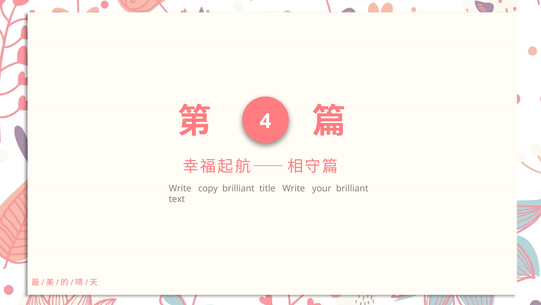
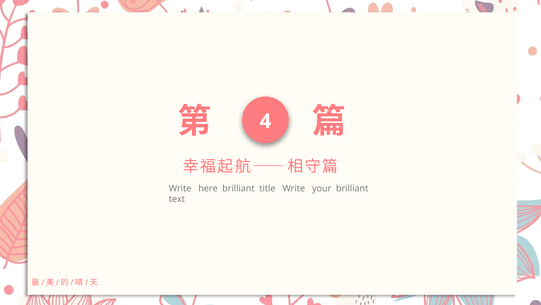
copy: copy -> here (208, 188)
